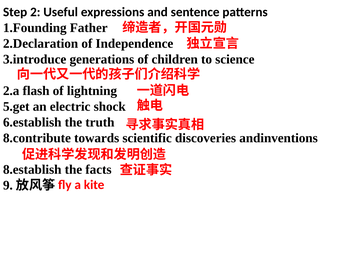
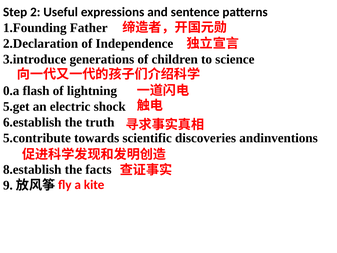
2.a: 2.a -> 0.a (11, 91)
8.contribute: 8.contribute -> 5.contribute (37, 138)
